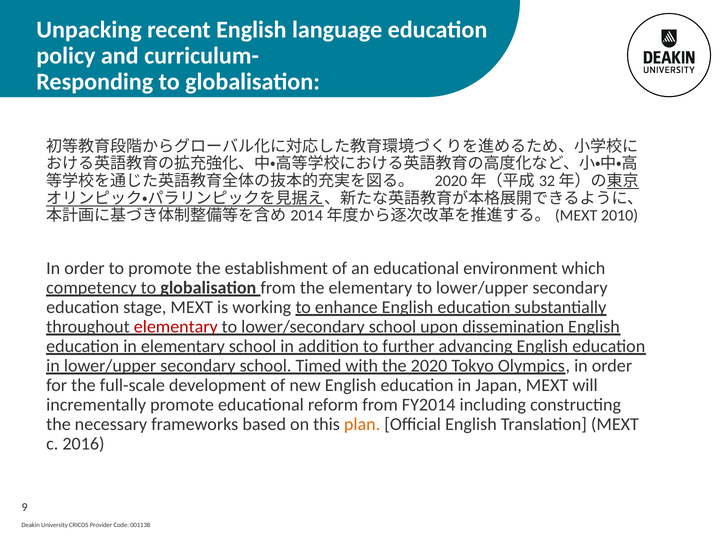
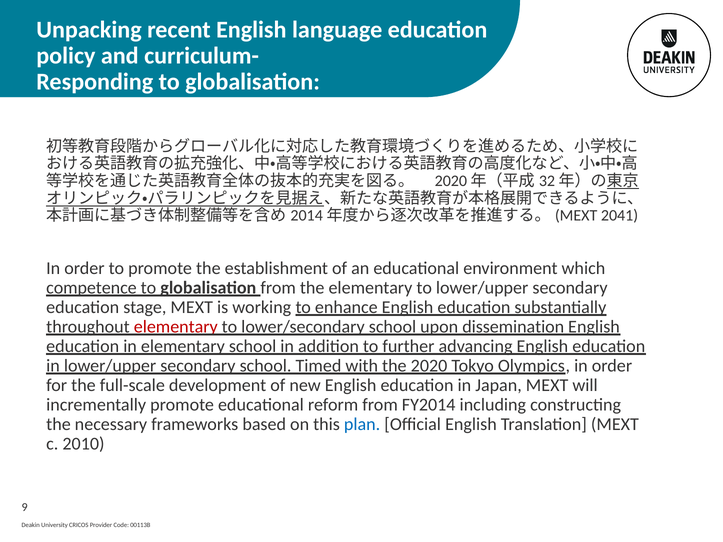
2010: 2010 -> 2041 (620, 216)
competency: competency -> competence (91, 288)
plan colour: orange -> blue (362, 424)
2016: 2016 -> 2010 (84, 444)
